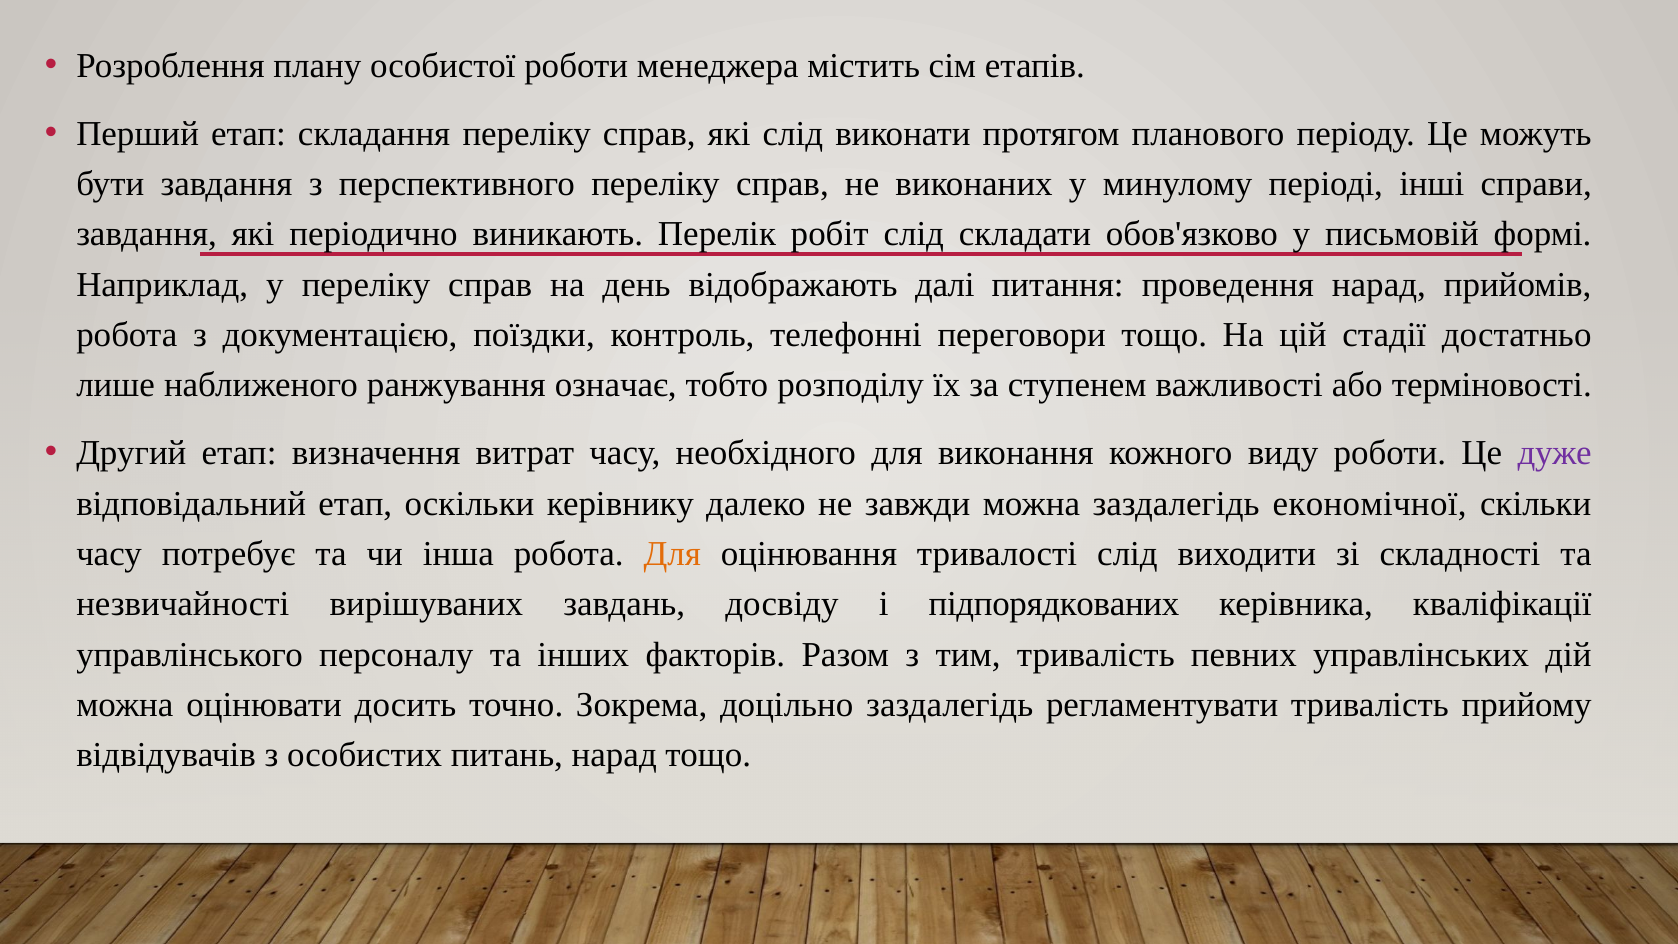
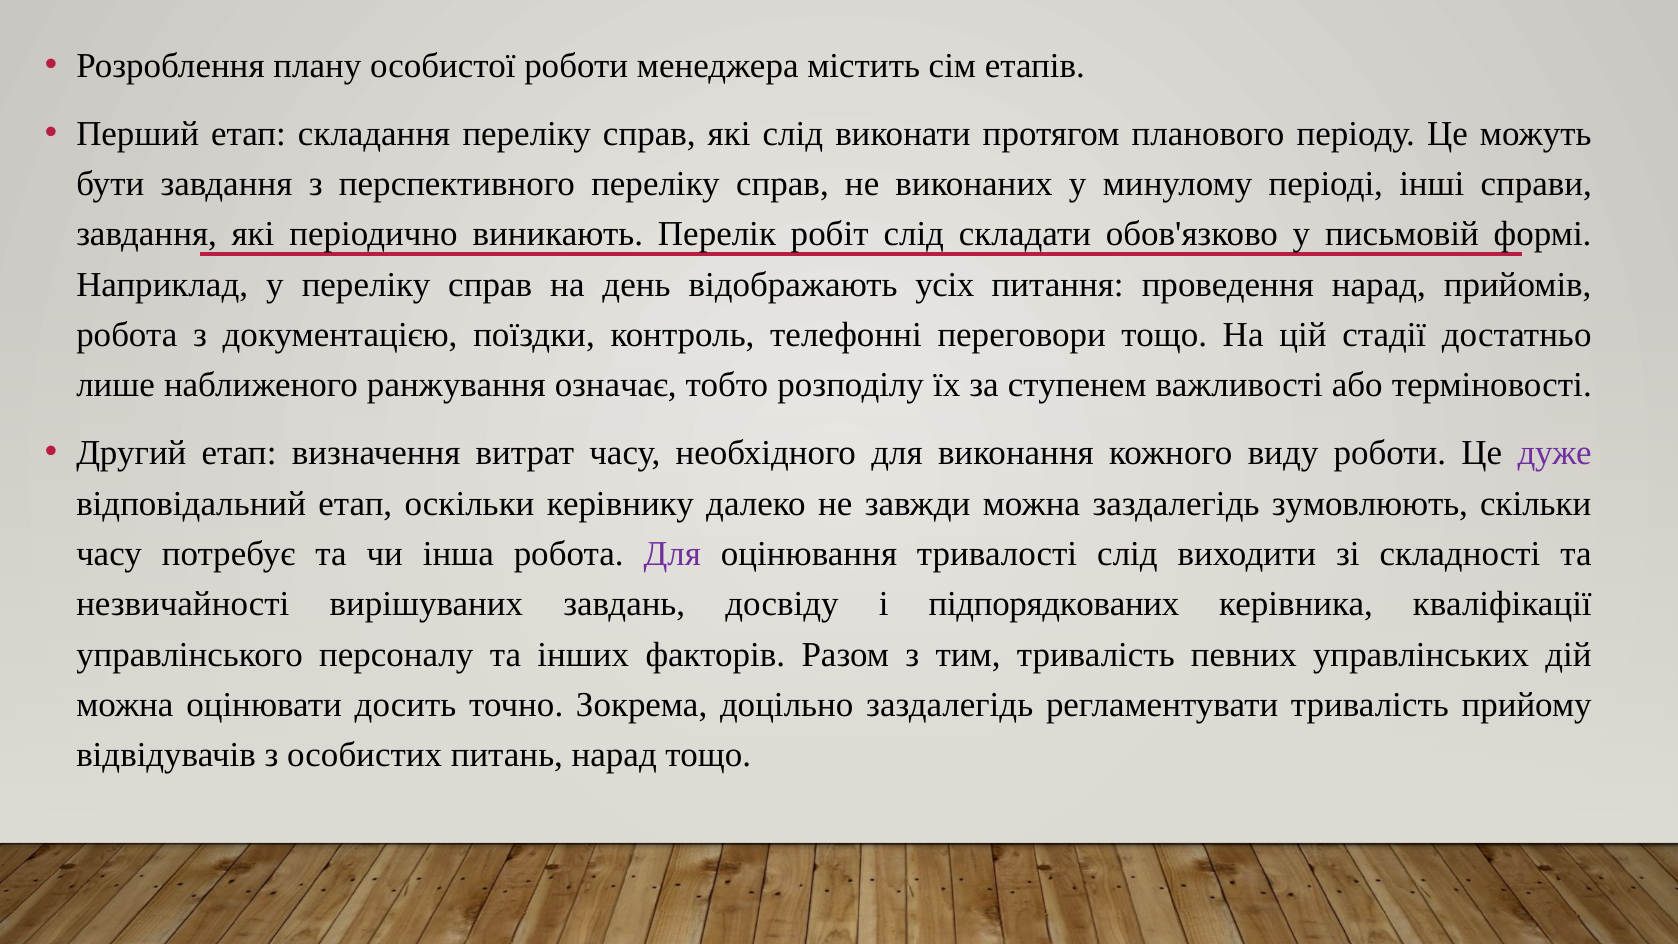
далі: далі -> усіх (945, 285)
економічної: економічної -> зумовлюють (1370, 503)
Для colour: orange -> purple (672, 554)
